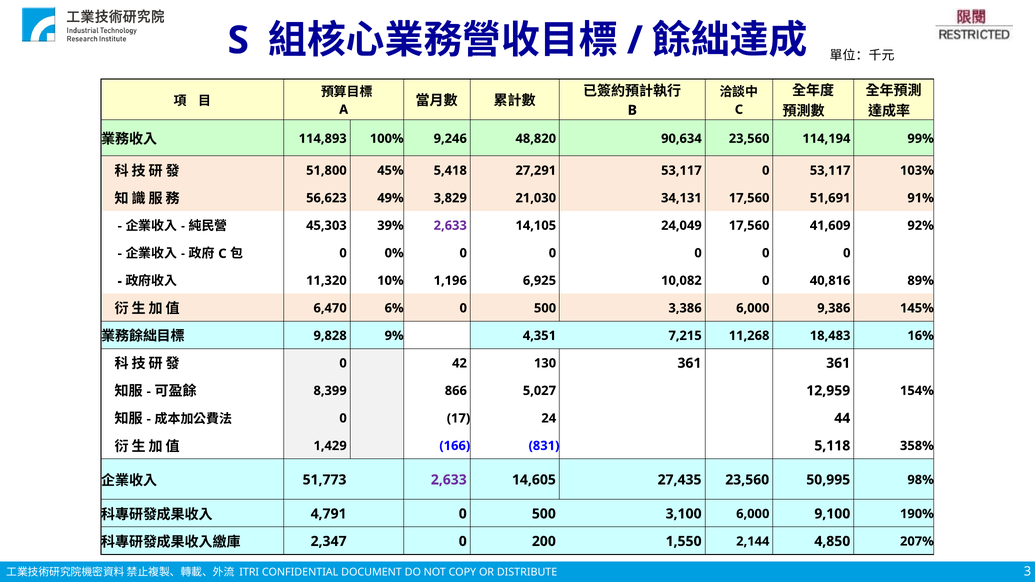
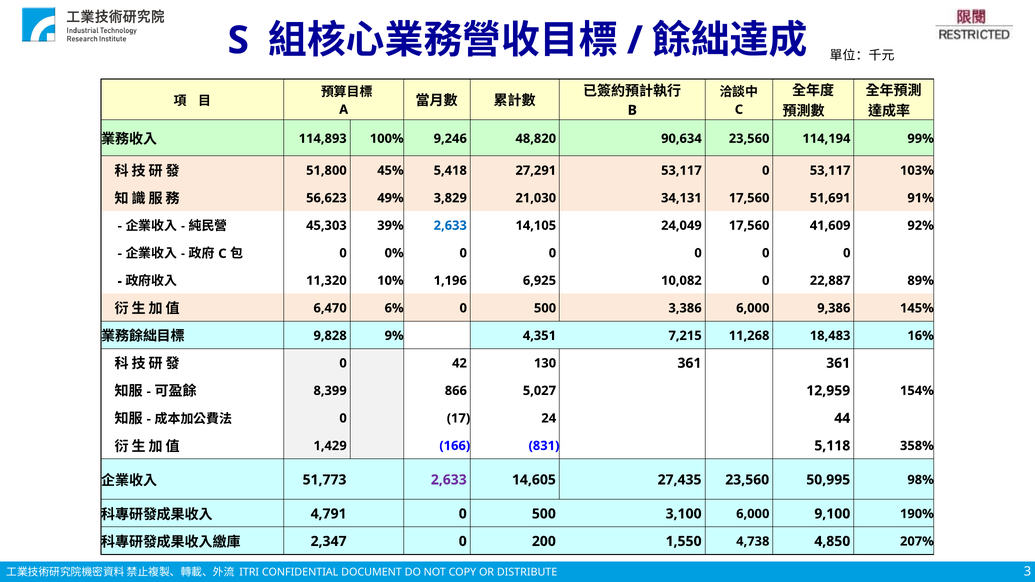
2,633 colour: purple -> blue (450, 226)
40,816: 40,816 -> 22,887 (830, 281)
2,144: 2,144 -> 4,738 (753, 542)
